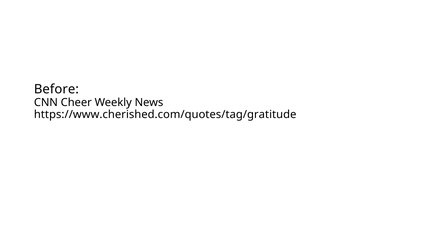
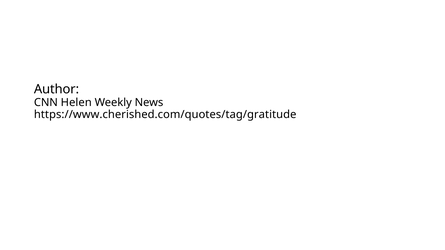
Before: Before -> Author (56, 89)
Cheer: Cheer -> Helen (76, 102)
